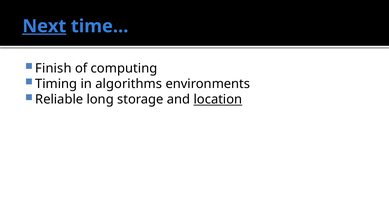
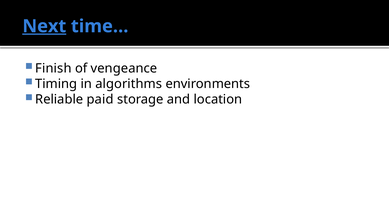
computing: computing -> vengeance (124, 68)
long: long -> paid (100, 99)
location underline: present -> none (218, 99)
